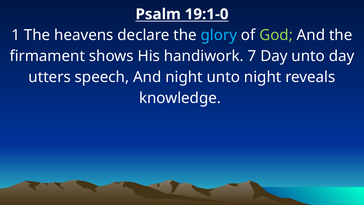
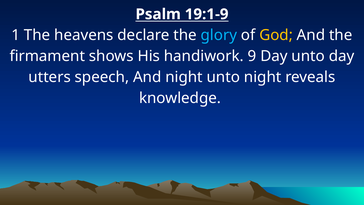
19:1-0: 19:1-0 -> 19:1-9 (207, 14)
God colour: light green -> yellow (276, 35)
7: 7 -> 9 (252, 56)
